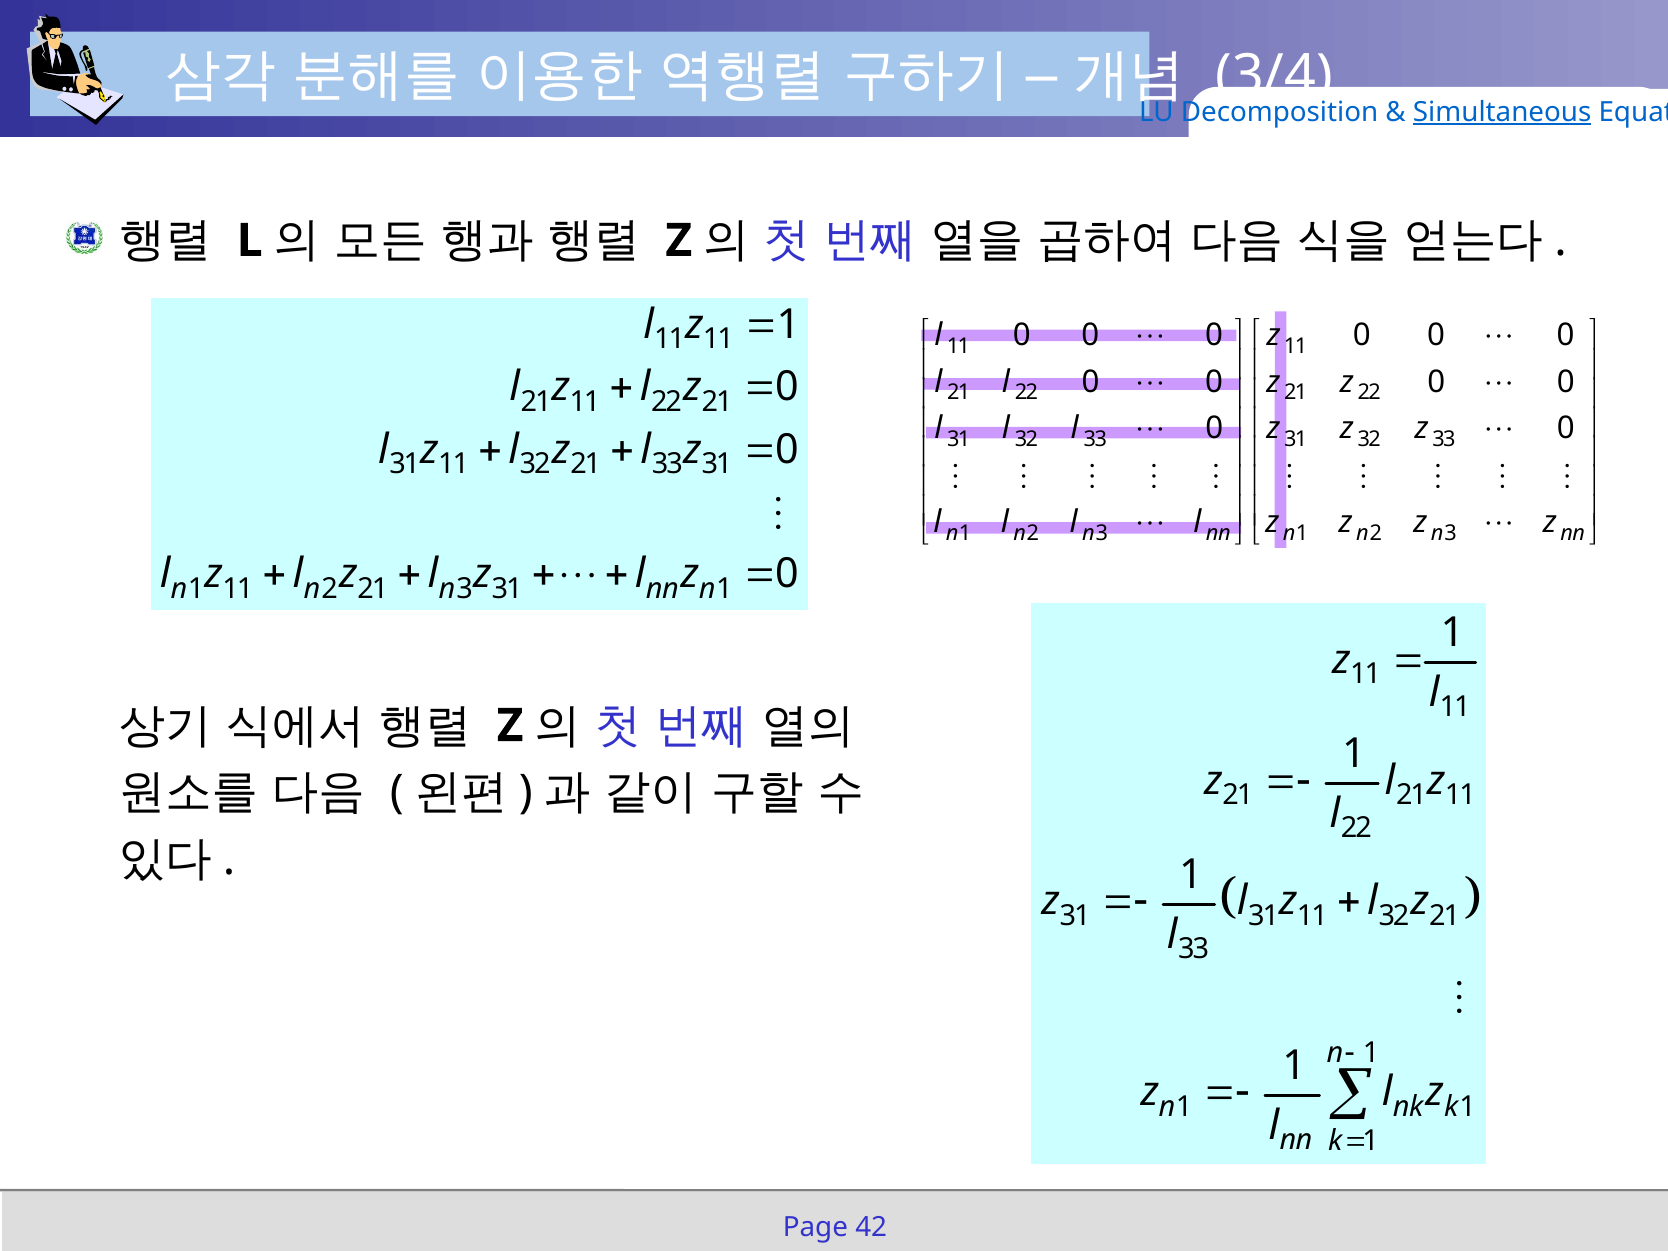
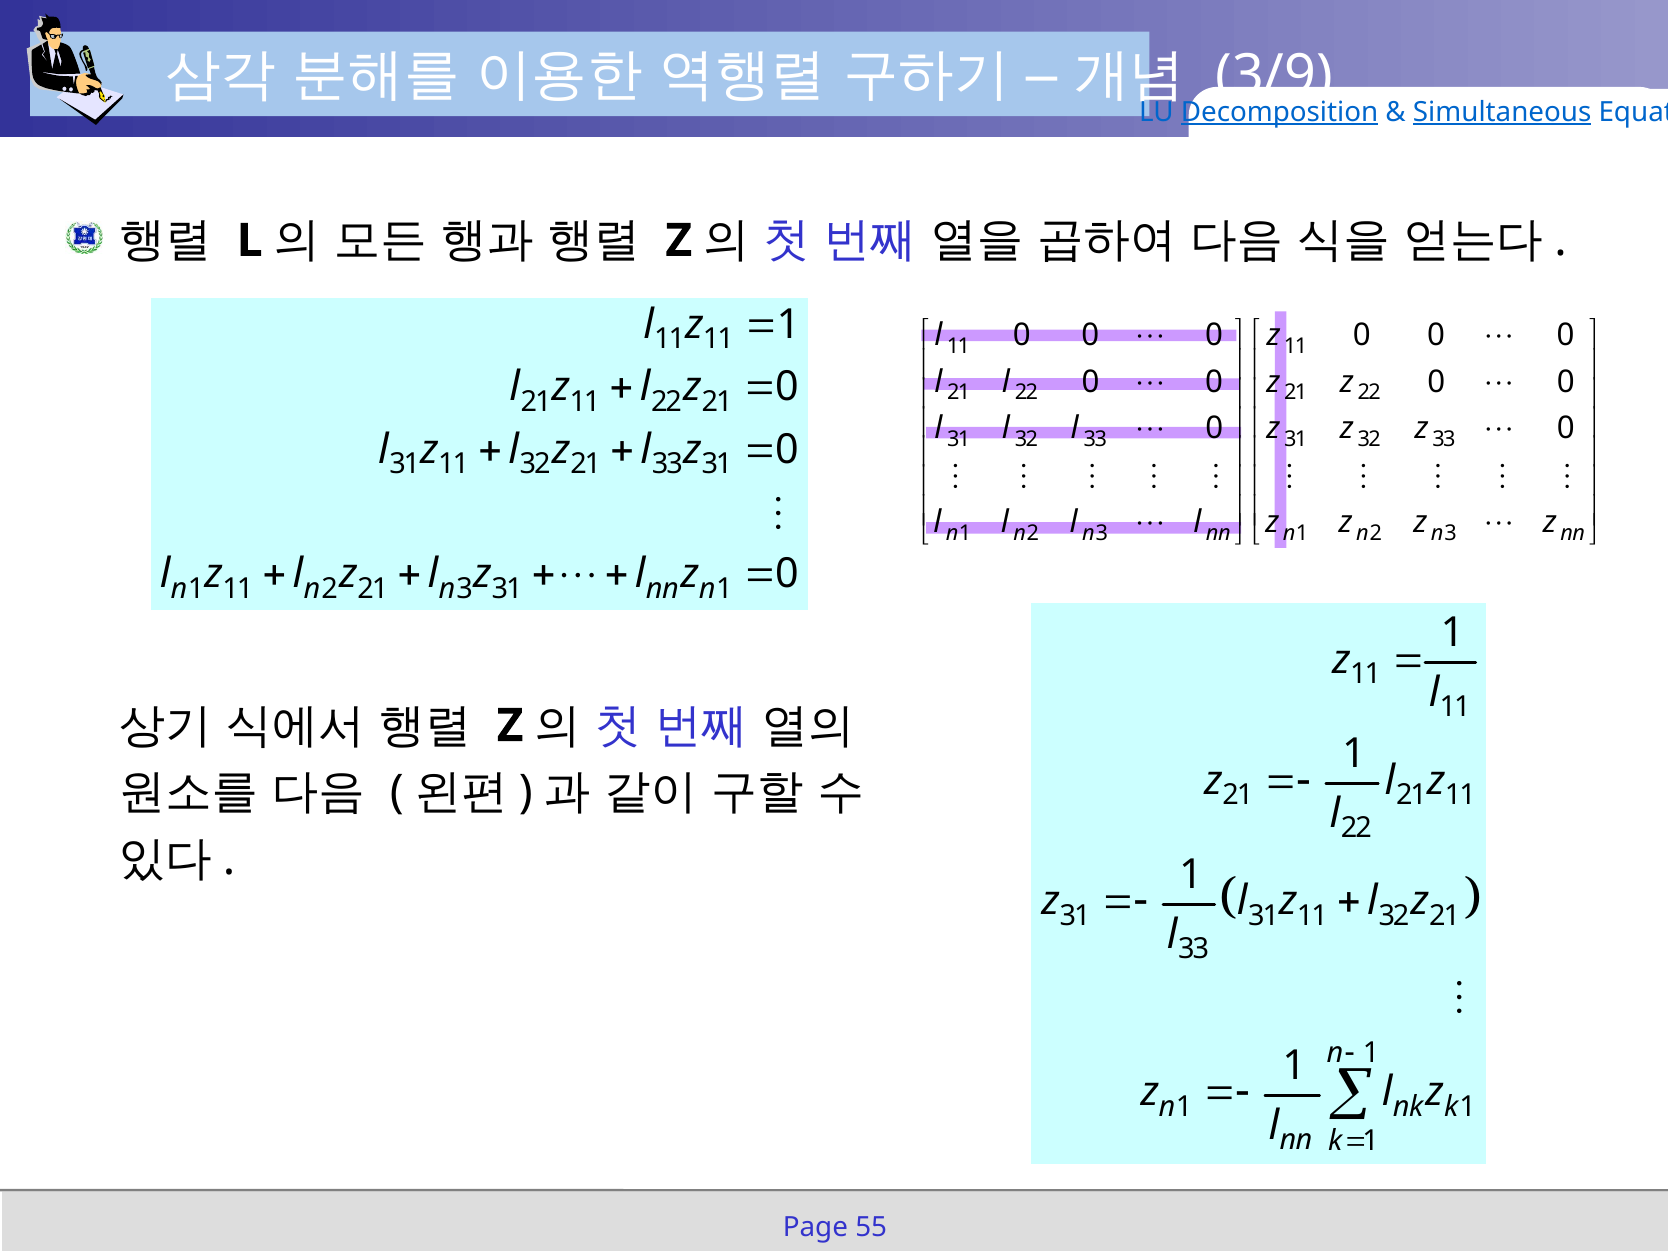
3/4: 3/4 -> 3/9 (1274, 75)
Decomposition underline: none -> present (1280, 112)
42: 42 -> 55 (871, 1228)
